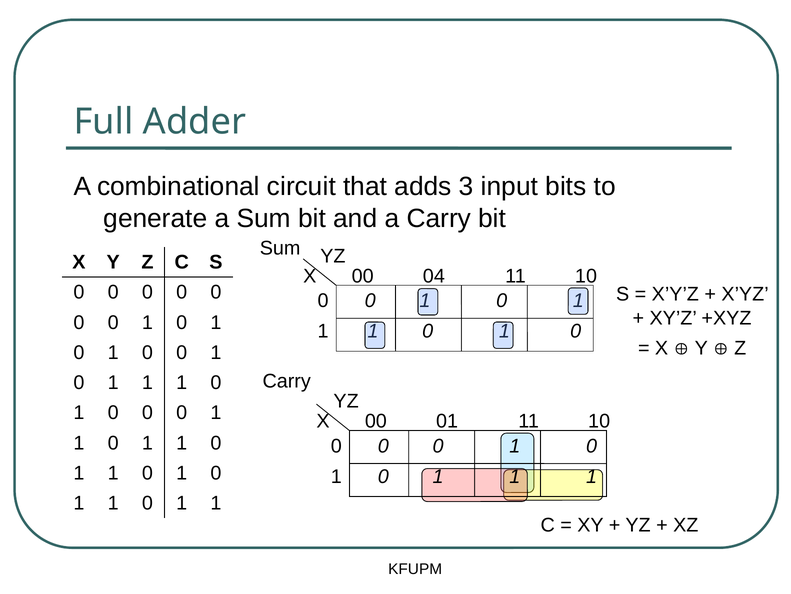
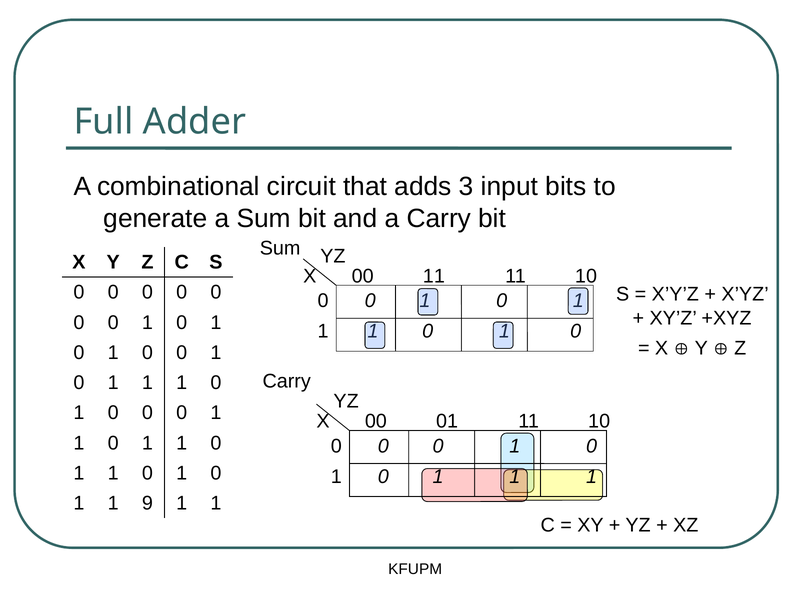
00 04: 04 -> 11 (434, 276)
0: 0 -> 9 (147, 503)
